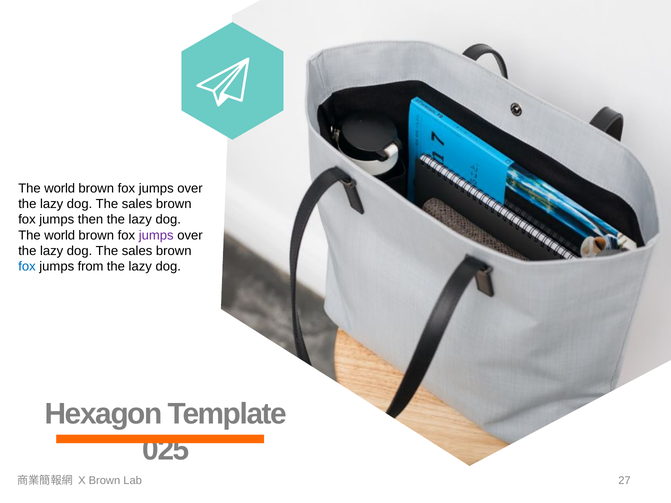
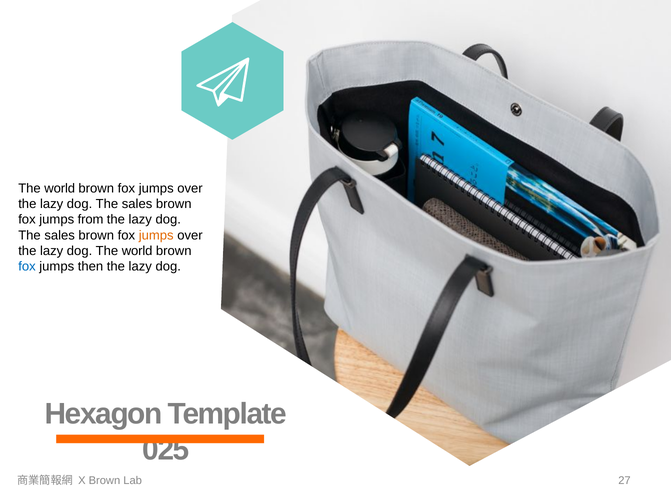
then: then -> from (91, 220)
world: world -> sales (60, 235)
jumps colour: purple -> orange (156, 235)
sales: sales -> world (137, 251)
from: from -> then (90, 267)
